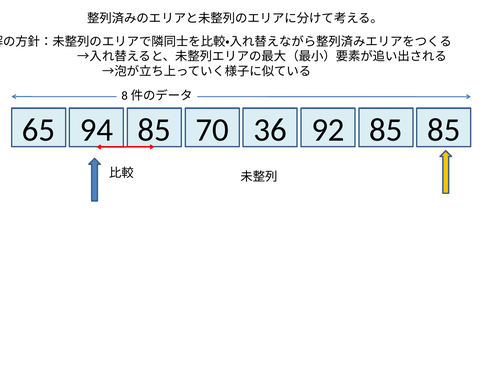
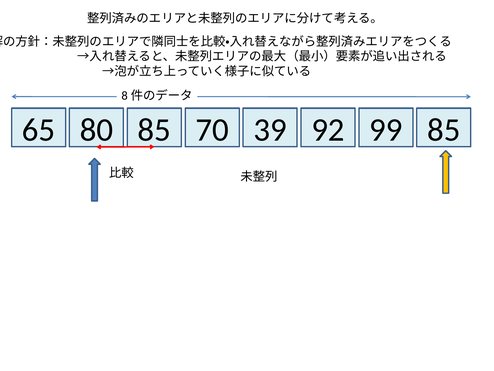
94: 94 -> 80 (96, 130)
36: 36 -> 39 (270, 130)
92 85: 85 -> 99 (386, 130)
